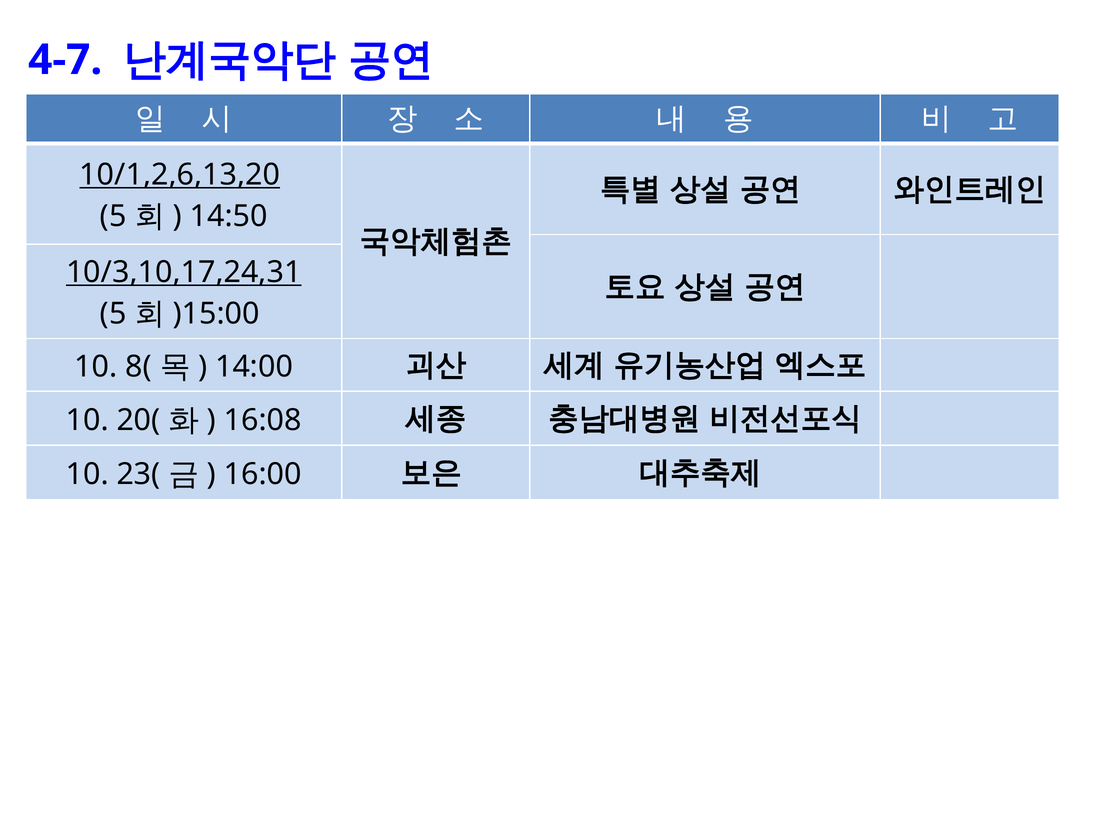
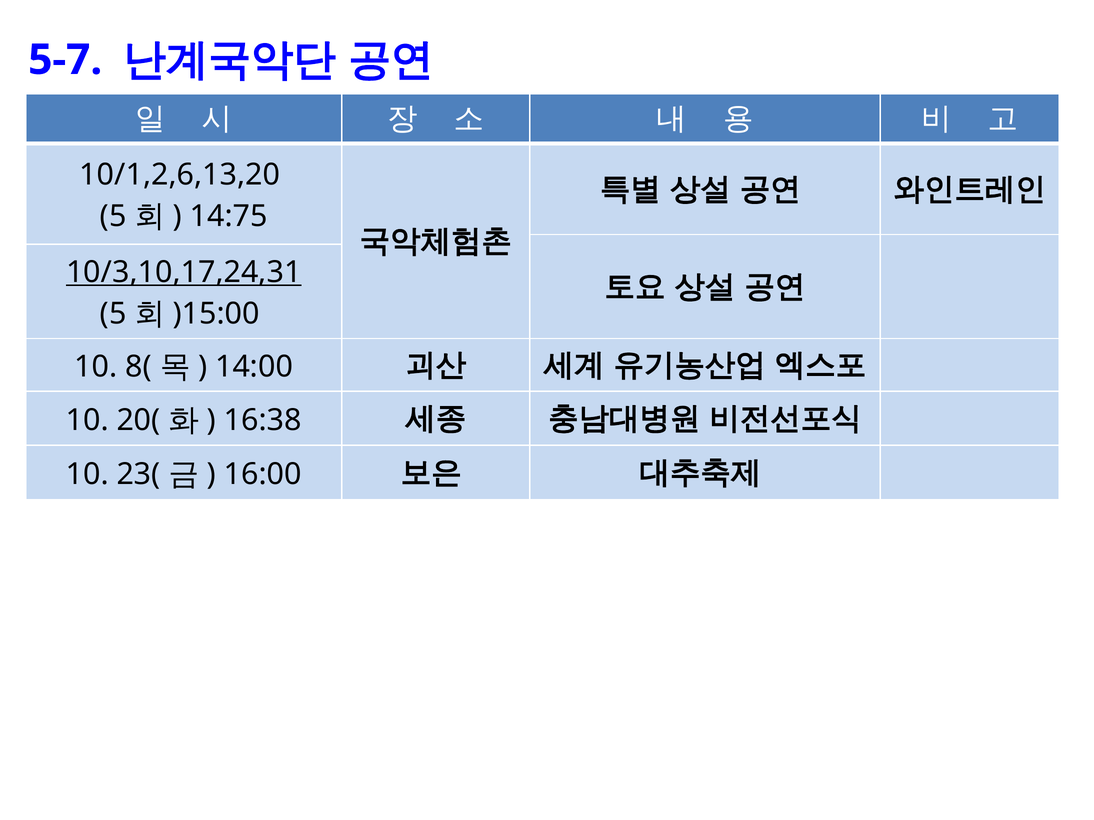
4-7: 4-7 -> 5-7 (65, 60)
10/1,2,6,13,20 underline: present -> none (180, 175)
14:50: 14:50 -> 14:75 (229, 216)
16:08: 16:08 -> 16:38 (263, 420)
